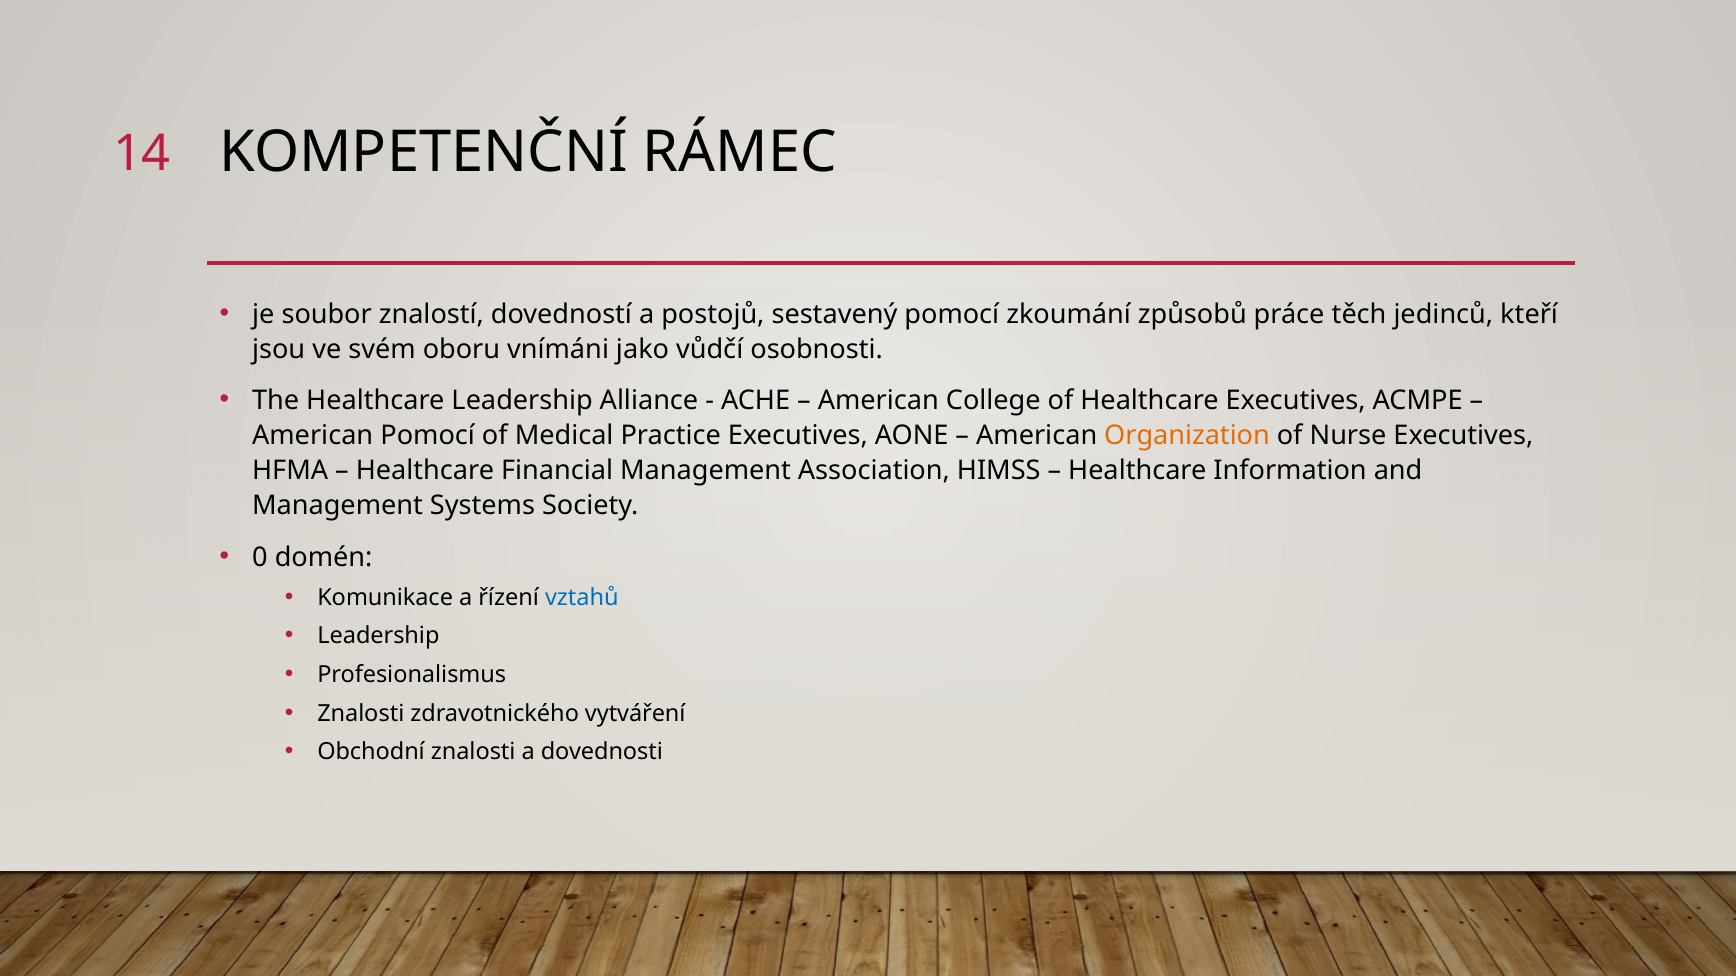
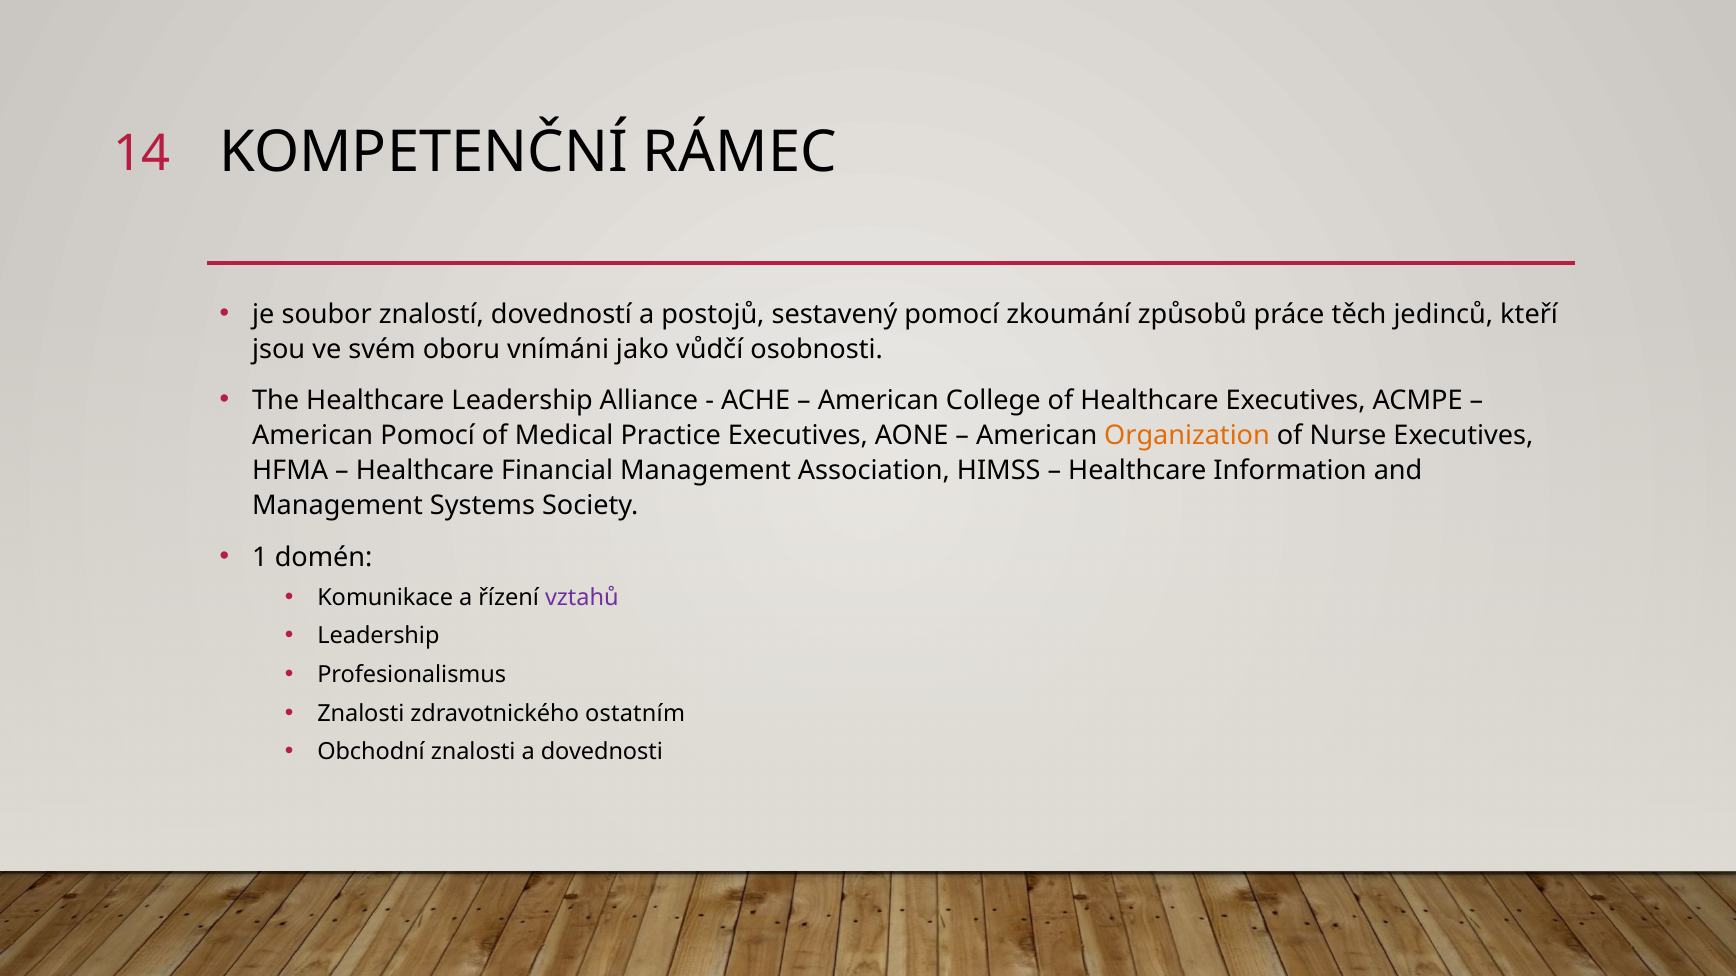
0: 0 -> 1 (260, 557)
vztahů colour: blue -> purple (582, 598)
vytváření: vytváření -> ostatním (635, 714)
